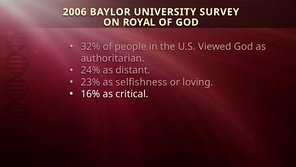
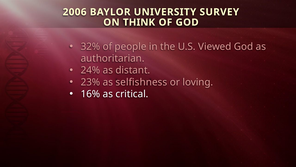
ROYAL: ROYAL -> THINK (139, 22)
